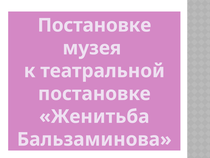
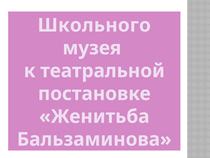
Постановке: Постановке -> Школьного (94, 25)
